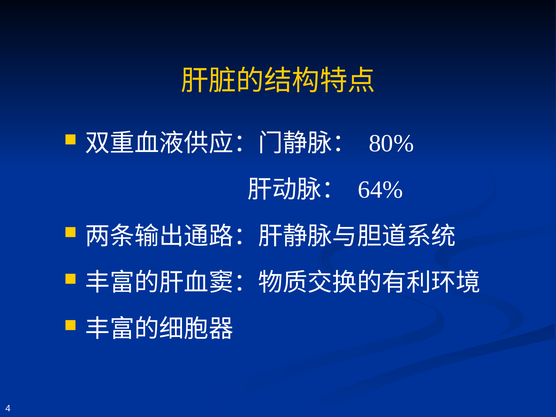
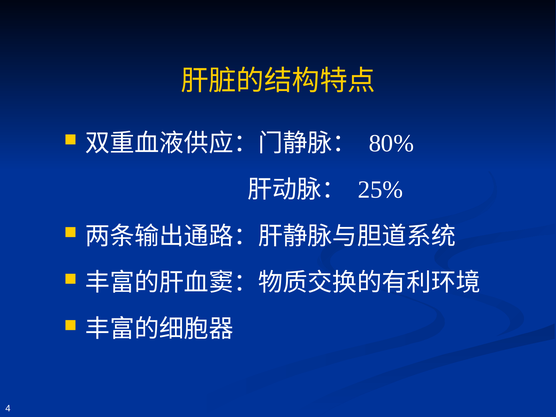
64%: 64% -> 25% (380, 190)
